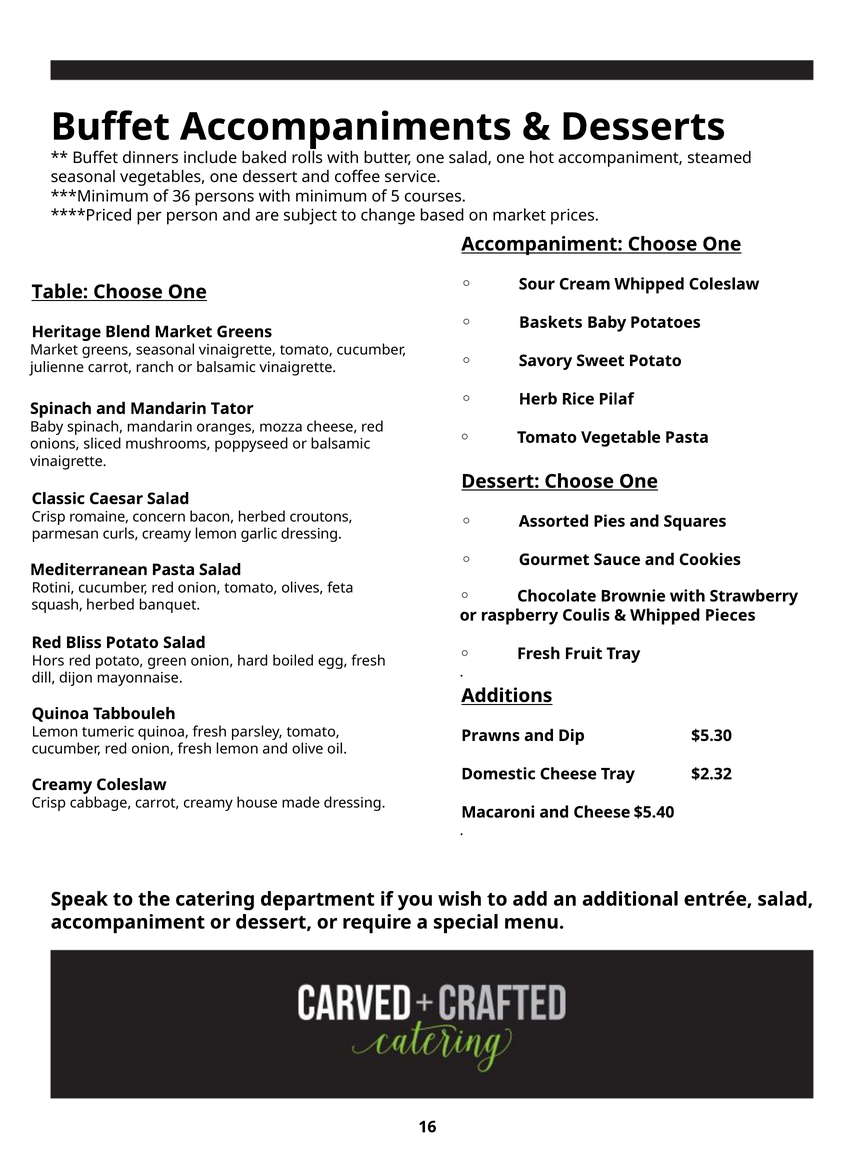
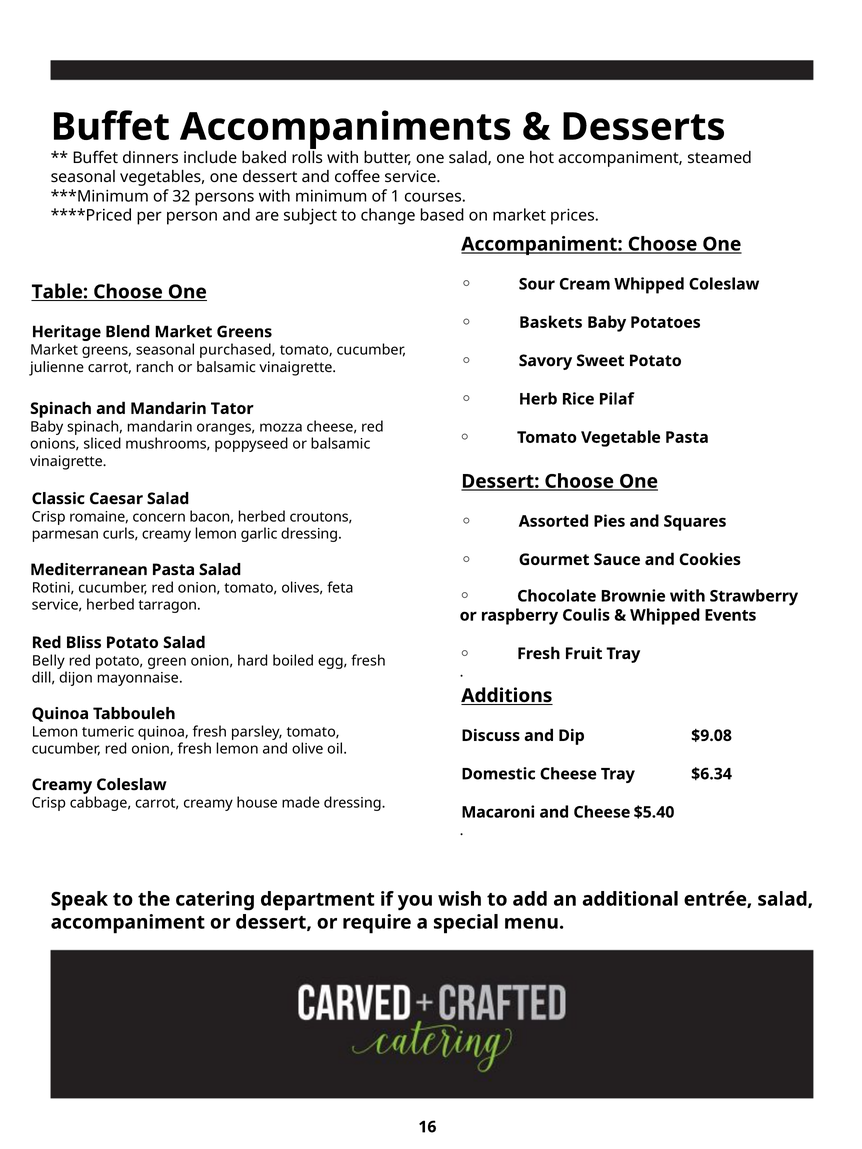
36: 36 -> 32 (181, 196)
5: 5 -> 1 (395, 196)
seasonal vinaigrette: vinaigrette -> purchased (237, 350)
squash: squash -> service (57, 605)
banquet: banquet -> tarragon (170, 605)
Pieces: Pieces -> Events (730, 616)
Hors: Hors -> Belly (48, 661)
Prawns: Prawns -> Discuss (491, 736)
$5.30: $5.30 -> $9.08 (712, 736)
$2.32: $2.32 -> $6.34 (712, 774)
